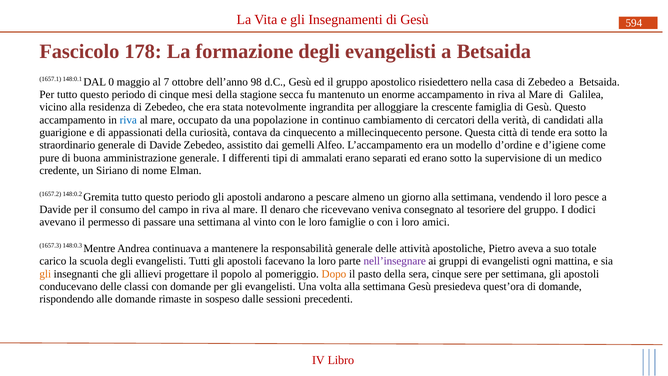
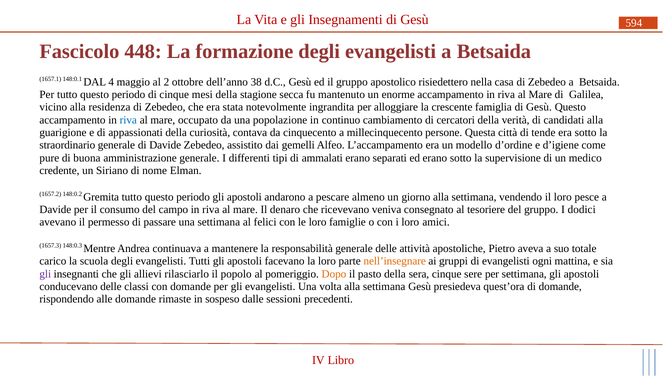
178: 178 -> 448 (143, 52)
0: 0 -> 4 (111, 82)
7: 7 -> 2 (166, 82)
98: 98 -> 38 (256, 82)
vinto: vinto -> felici (265, 222)
nell’insegnare colour: purple -> orange (395, 261)
gli colour: orange -> purple (45, 274)
progettare: progettare -> rilasciarlo (187, 274)
